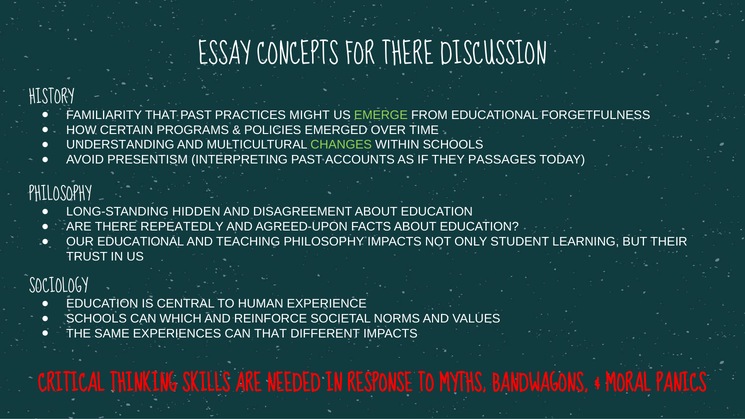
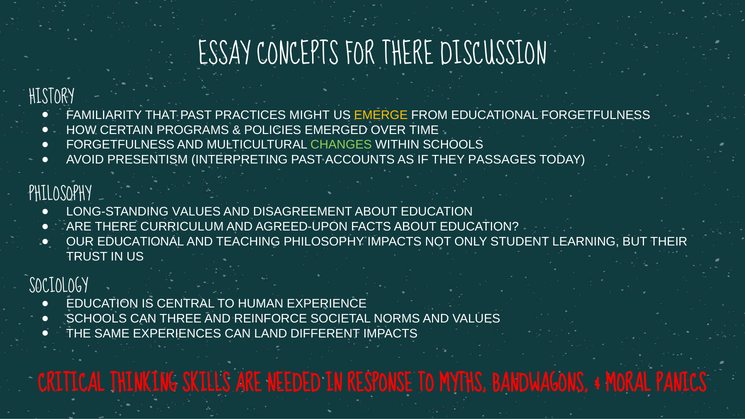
EMERGE colour: light green -> yellow (381, 115)
UNDERSTANDING: UNDERSTANDING -> FORGETFULNESS (120, 145)
LONG-STANDING HIDDEN: HIDDEN -> VALUES (196, 212)
REPEATEDLY: REPEATEDLY -> CURRICULUM (182, 227)
WHICH: WHICH -> THREE (181, 319)
CAN THAT: THAT -> LAND (271, 334)
